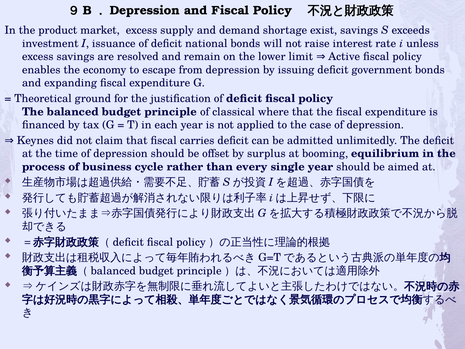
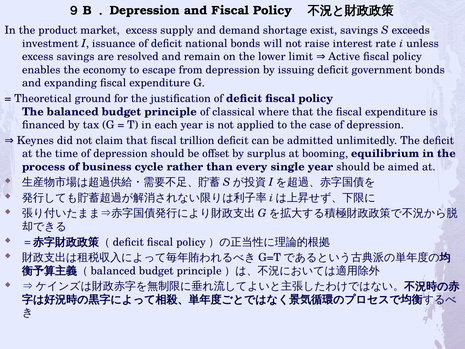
carries: carries -> trillion (197, 140)
